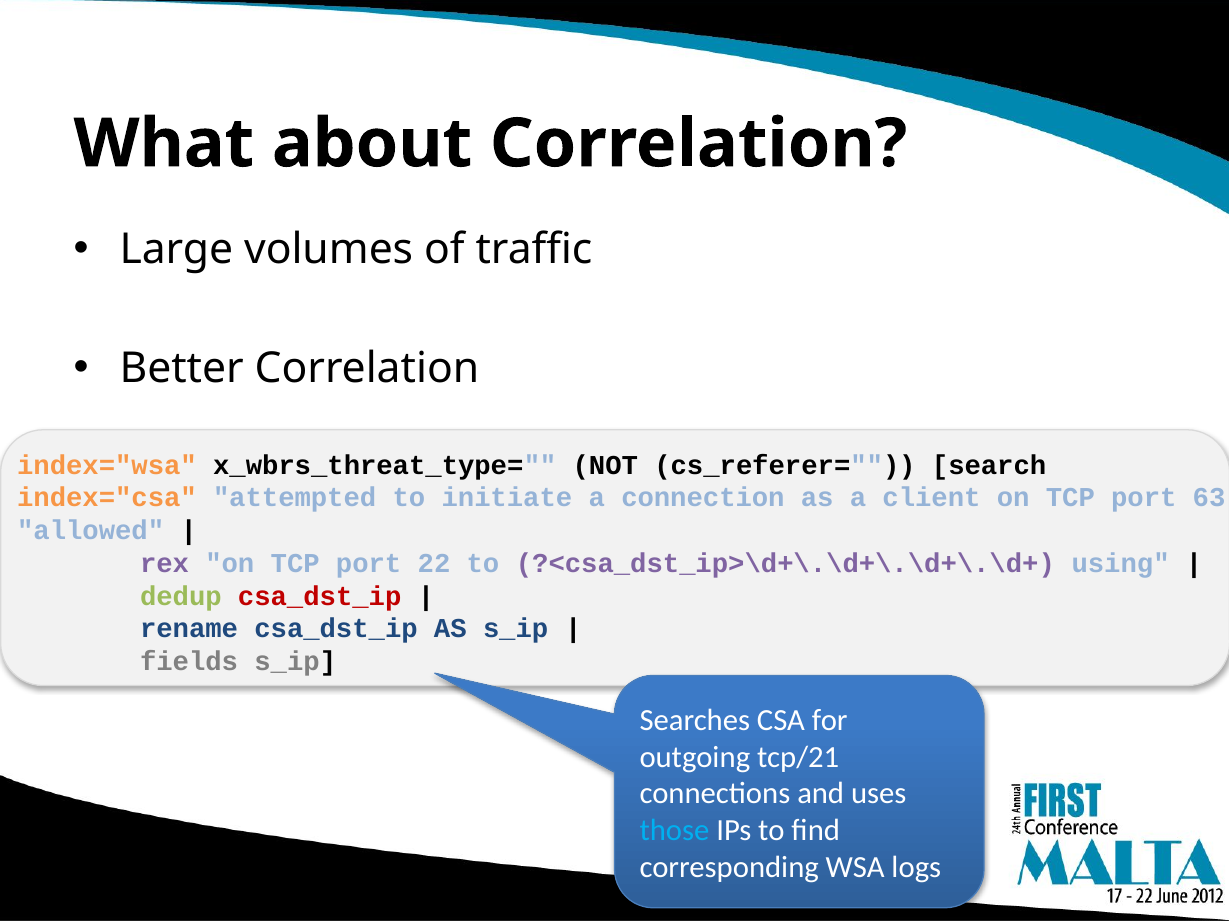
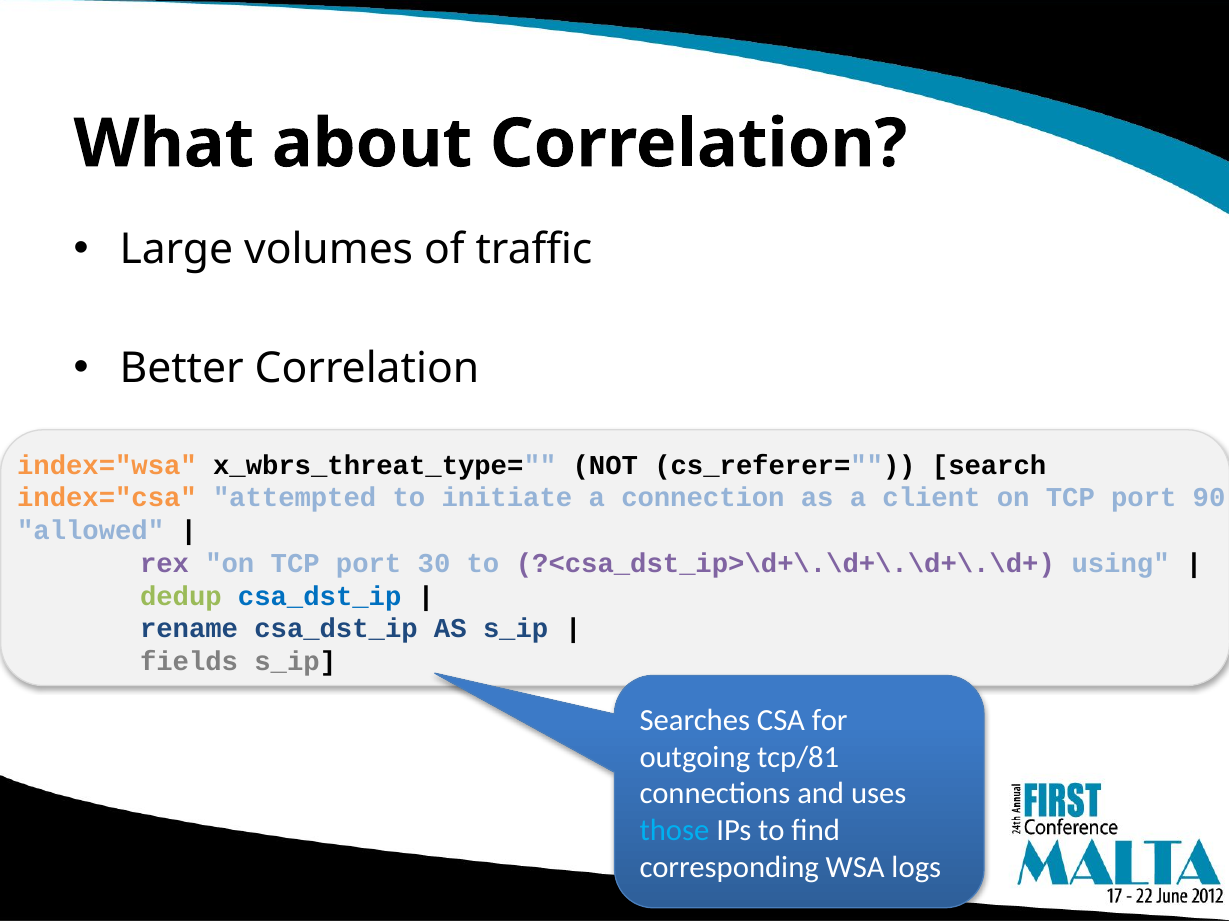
63: 63 -> 90 (1209, 498)
22: 22 -> 30 (434, 564)
csa_dst_ip colour: red -> blue (320, 597)
tcp/21: tcp/21 -> tcp/81 (798, 758)
